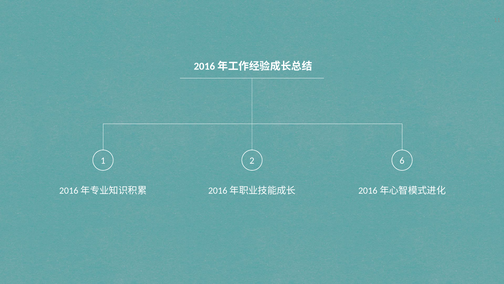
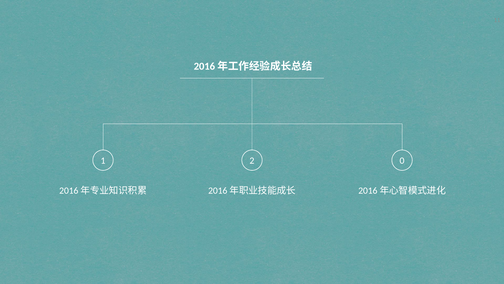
6: 6 -> 0 (402, 161)
